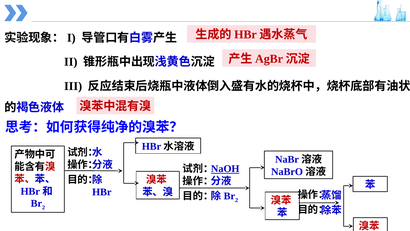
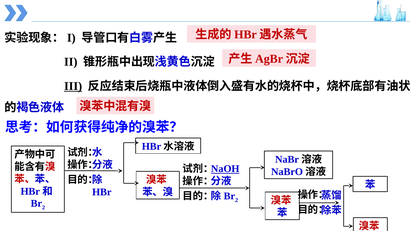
III underline: none -> present (73, 86)
